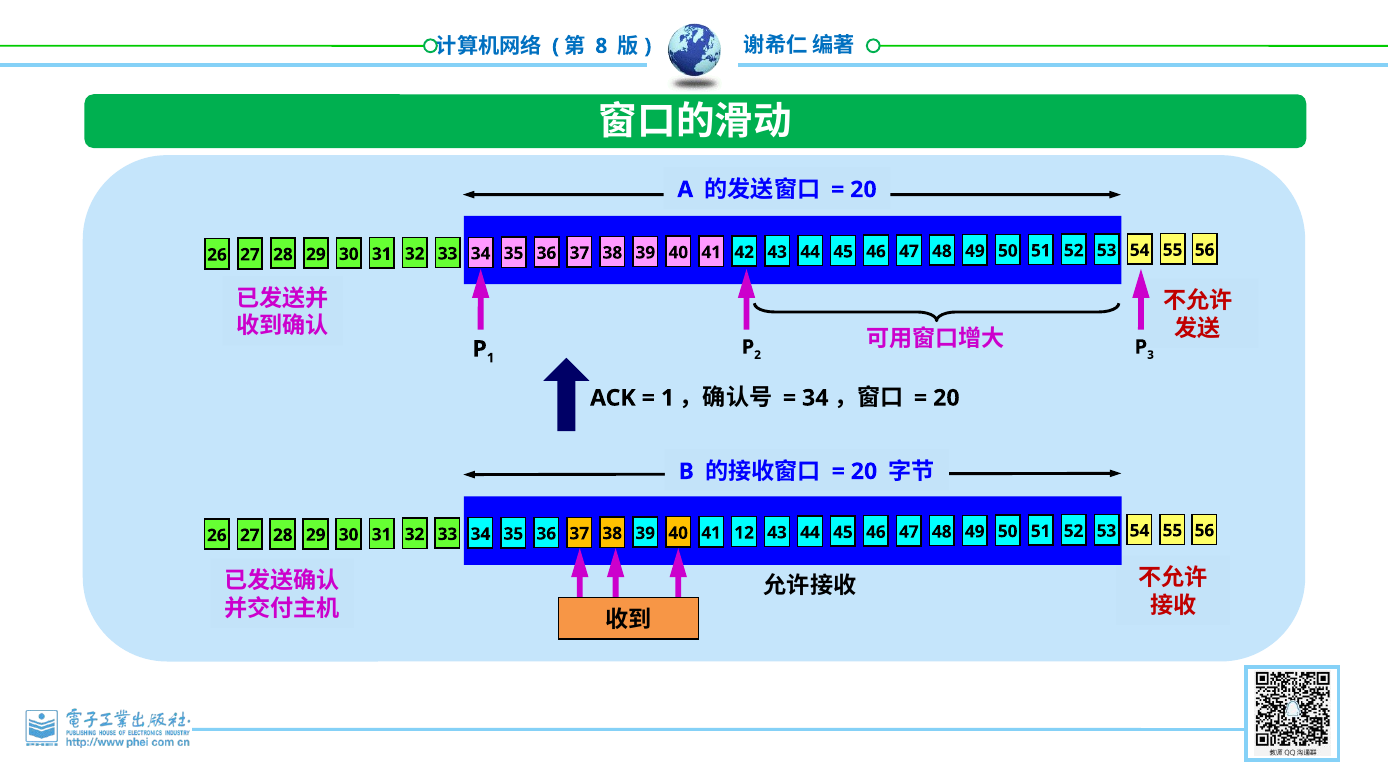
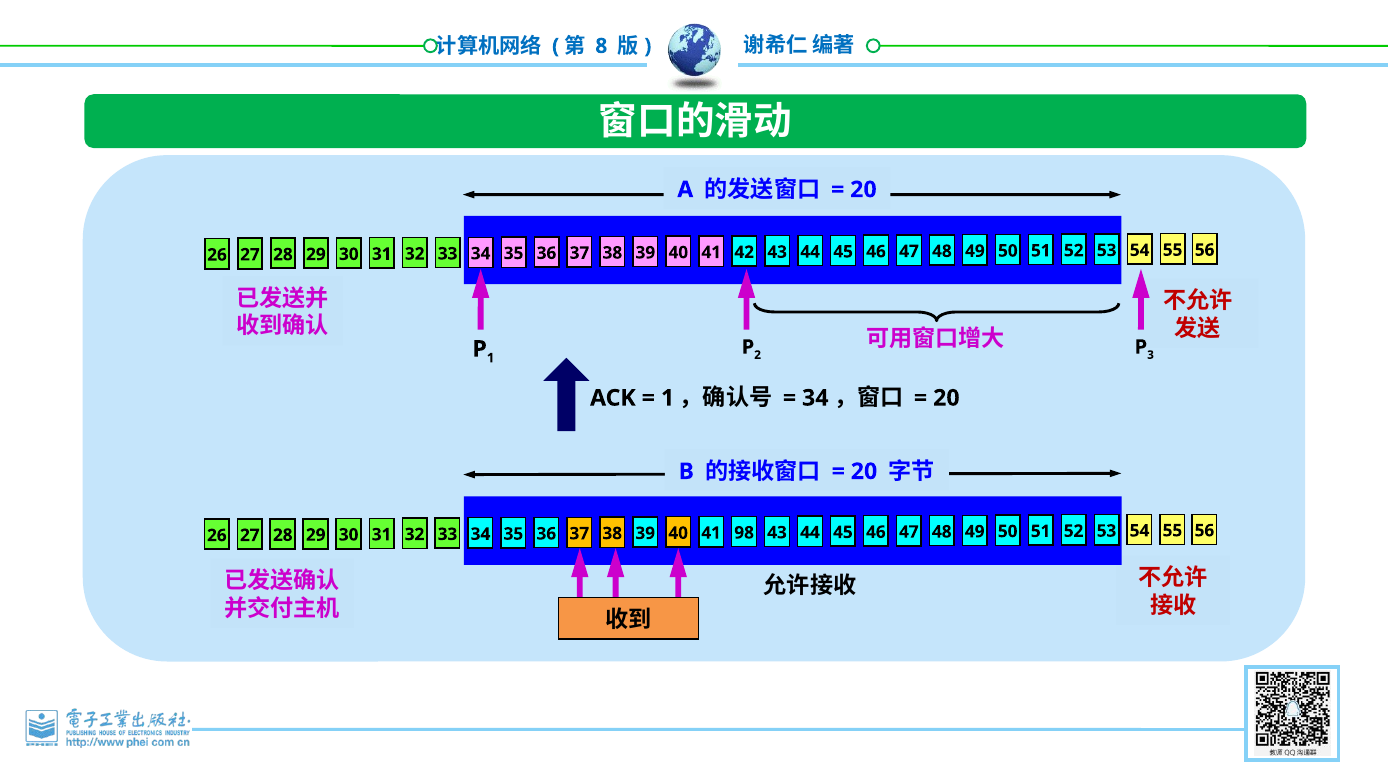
12: 12 -> 98 (744, 533)
